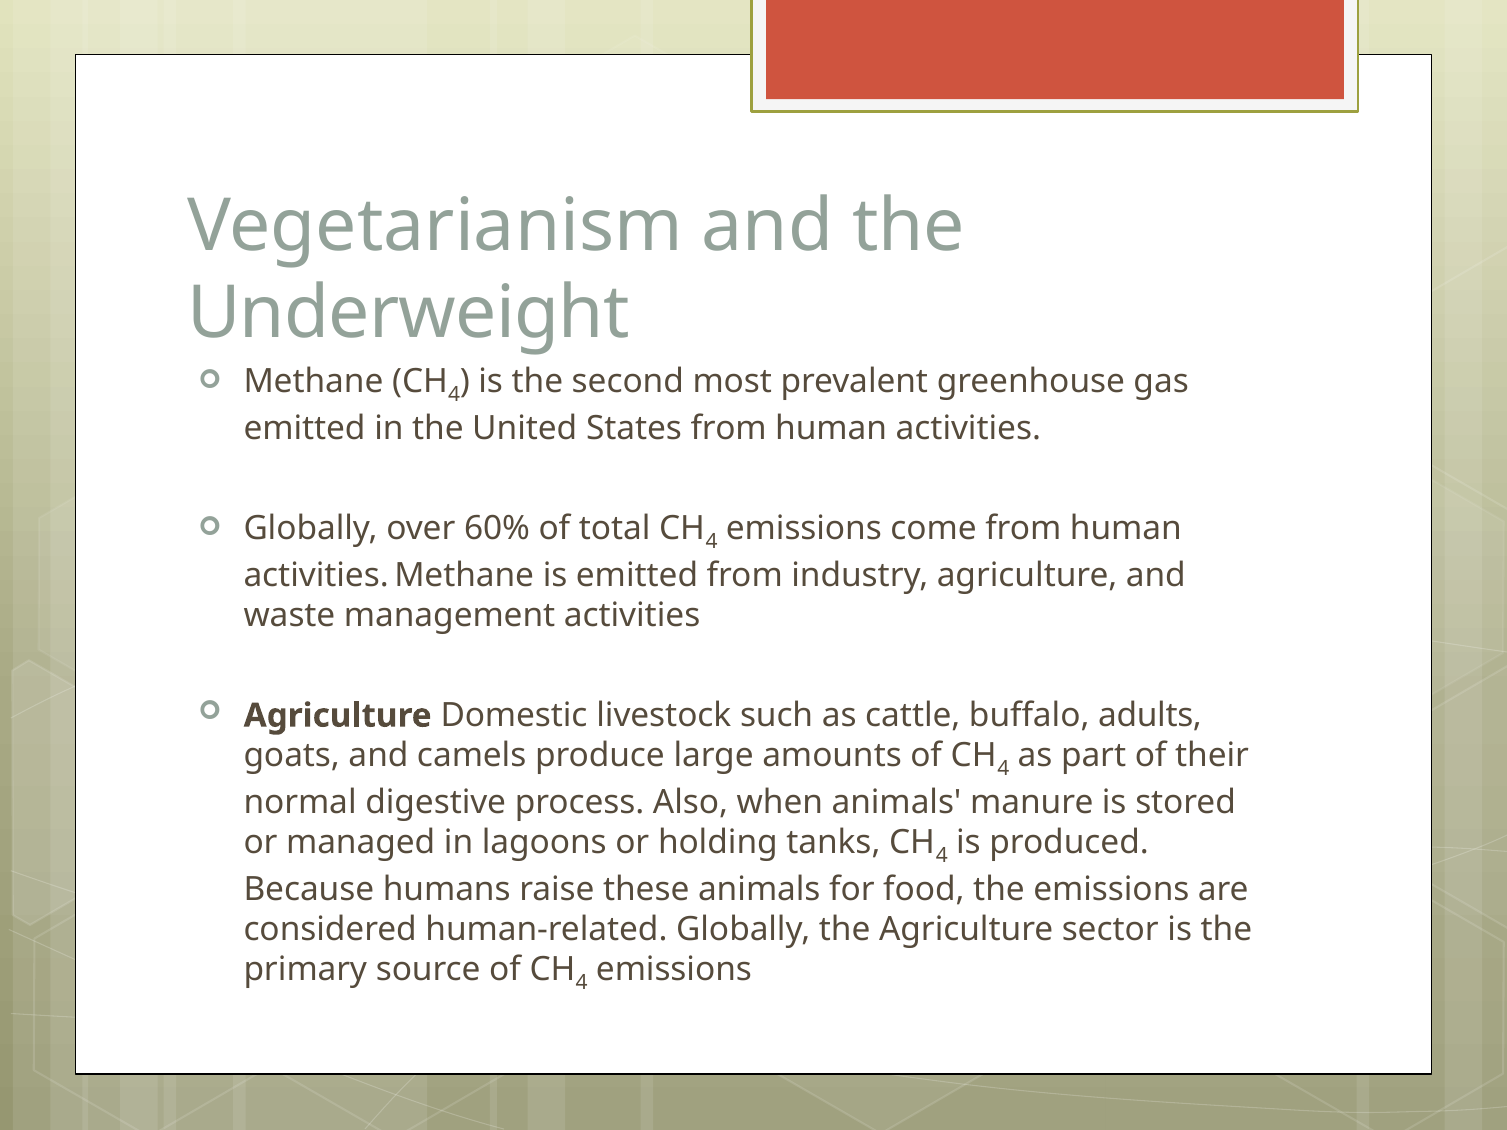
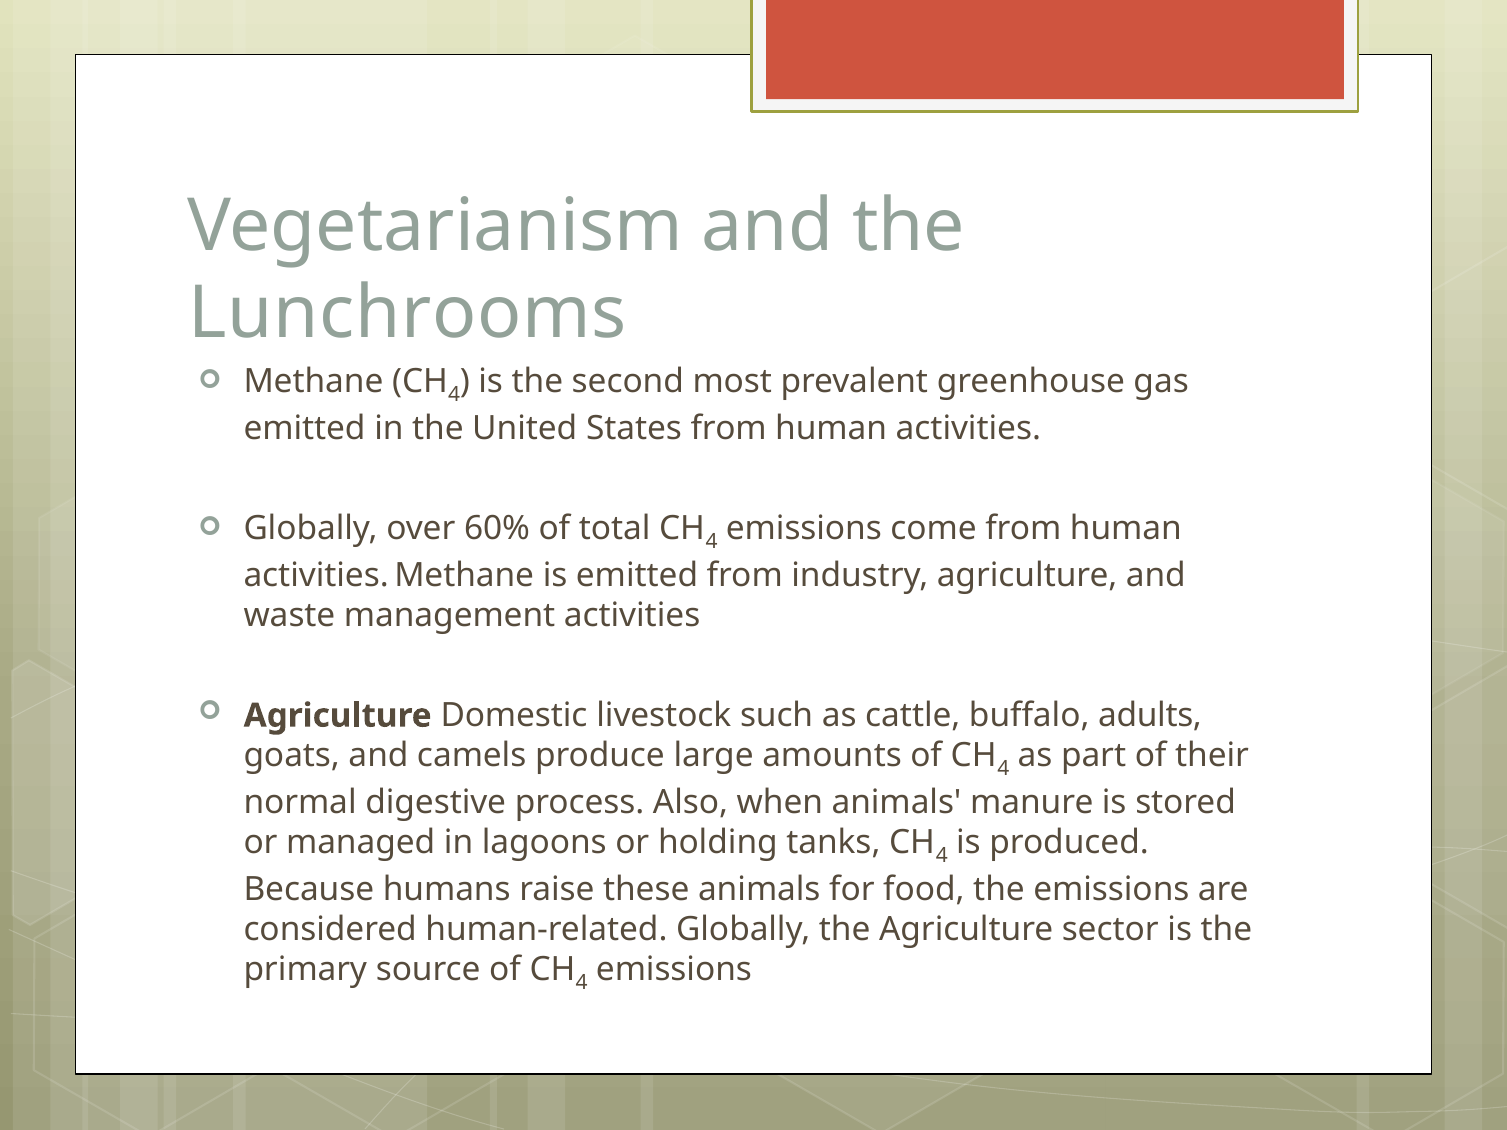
Underweight: Underweight -> Lunchrooms (408, 314)
